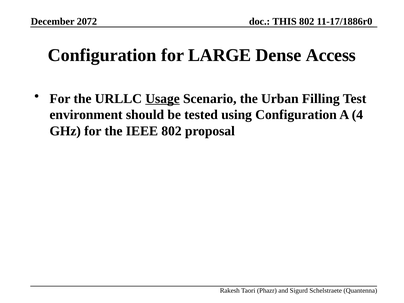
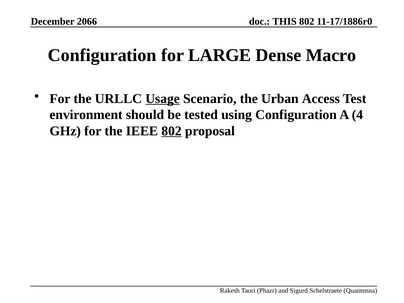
2072: 2072 -> 2066 (87, 22)
Access: Access -> Macro (331, 55)
Filling: Filling -> Access (321, 99)
802 underline: none -> present (172, 131)
